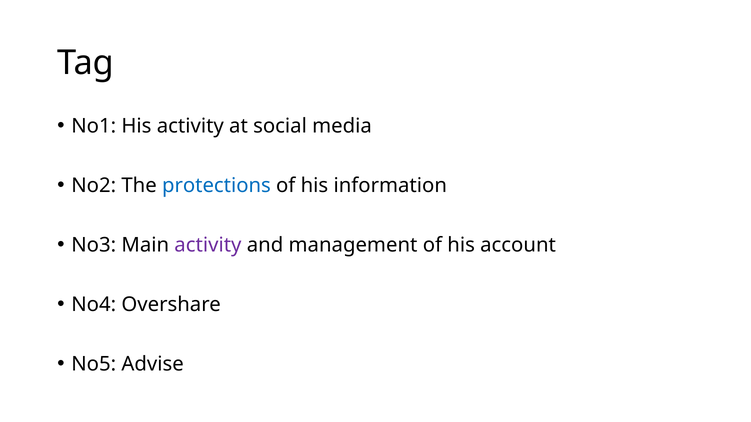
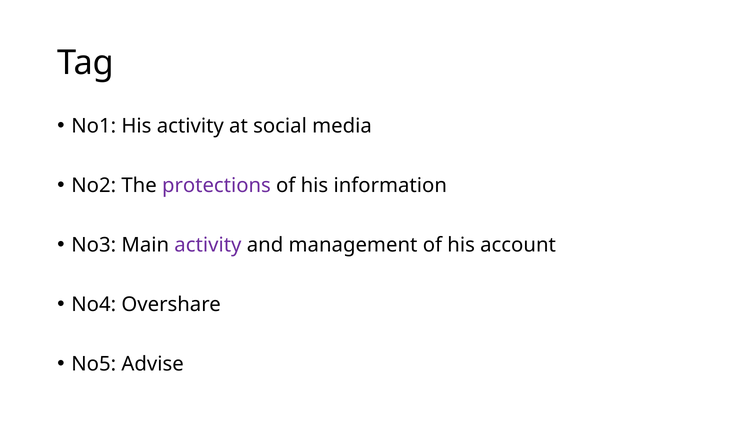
protections colour: blue -> purple (216, 186)
